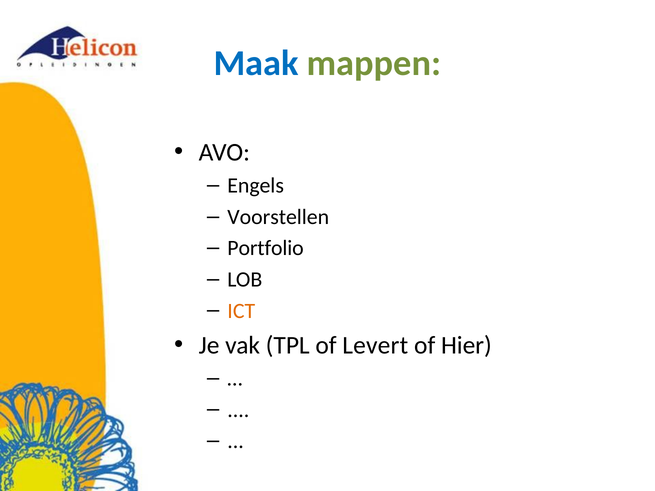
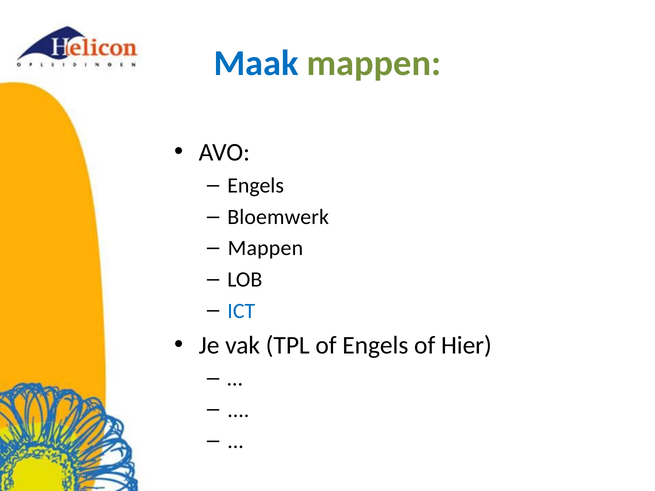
Voorstellen: Voorstellen -> Bloemwerk (278, 217)
Portfolio: Portfolio -> Mappen (265, 248)
ICT colour: orange -> blue (241, 311)
of Levert: Levert -> Engels (375, 345)
